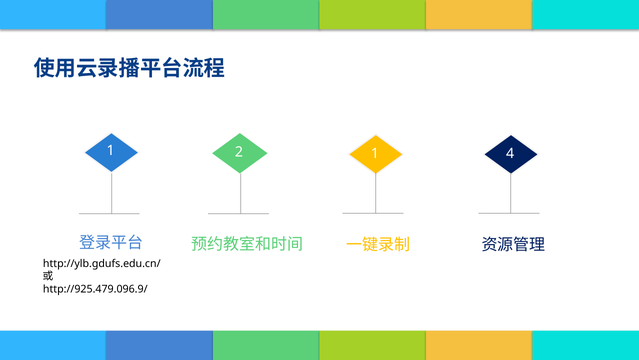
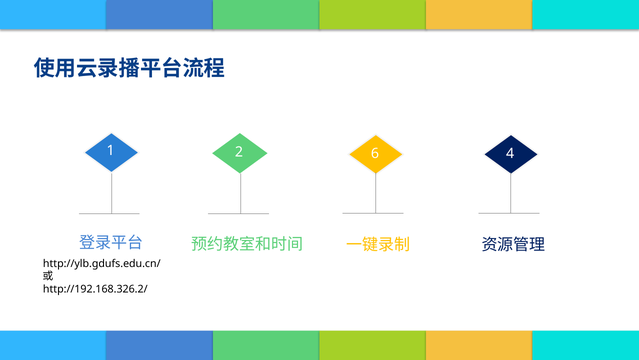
2 1: 1 -> 6 (375, 153)
http://925.479.096.9/: http://925.479.096.9/ -> http://192.168.326.2/ (95, 289)
